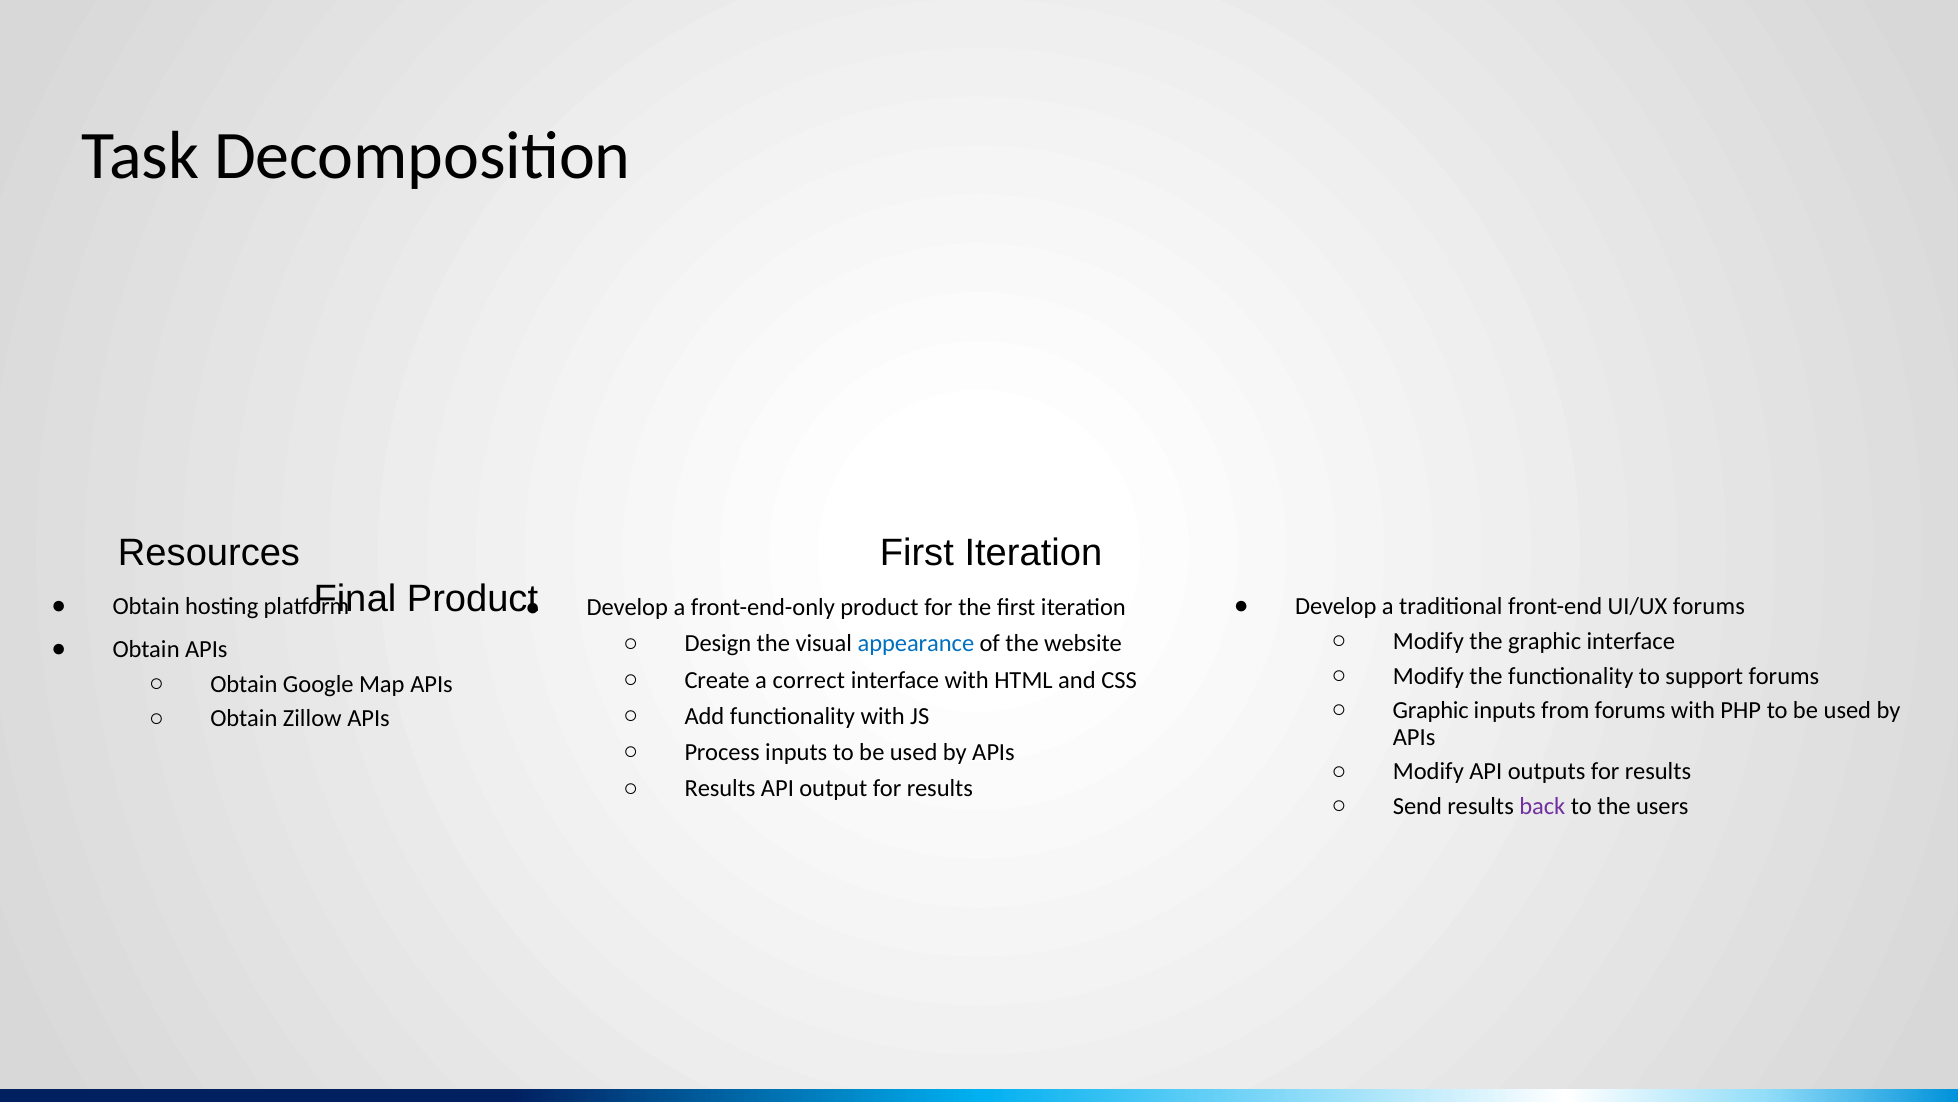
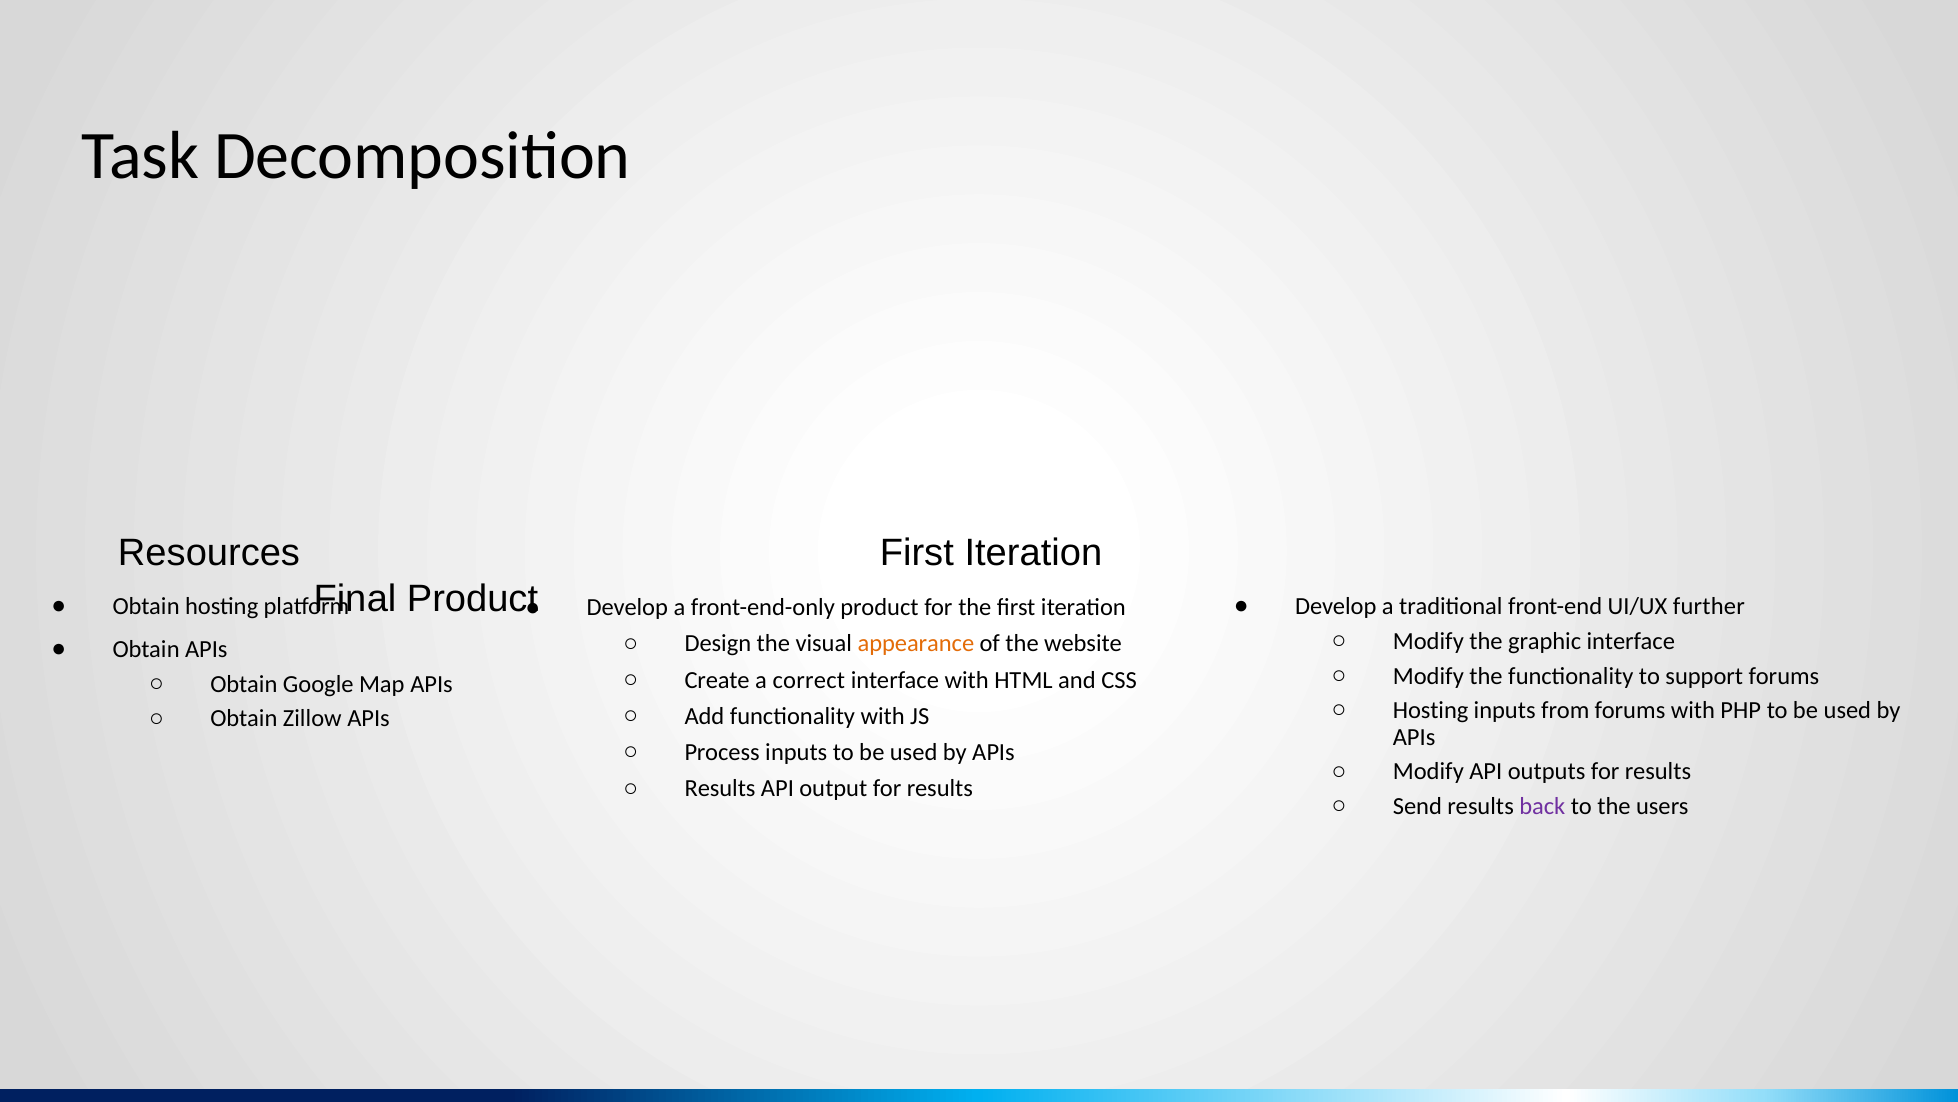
UI/UX forums: forums -> further (1709, 606)
appearance colour: blue -> orange (916, 644)
Graphic: Graphic -> Hosting (1431, 710)
